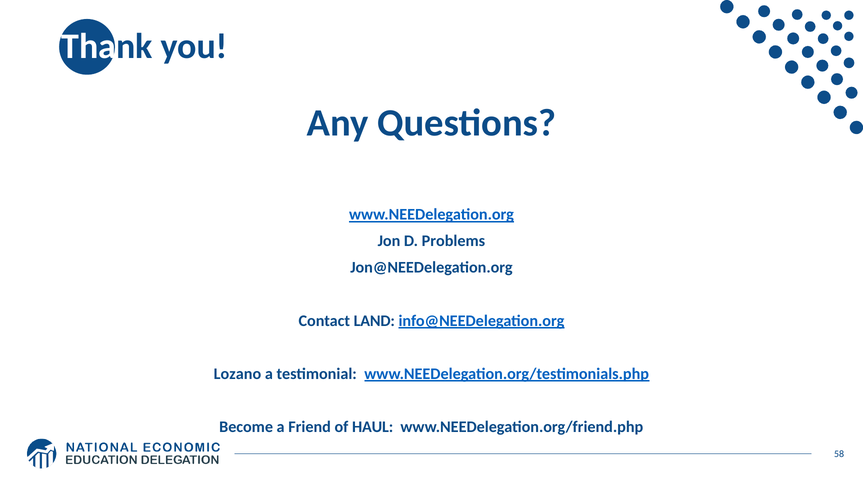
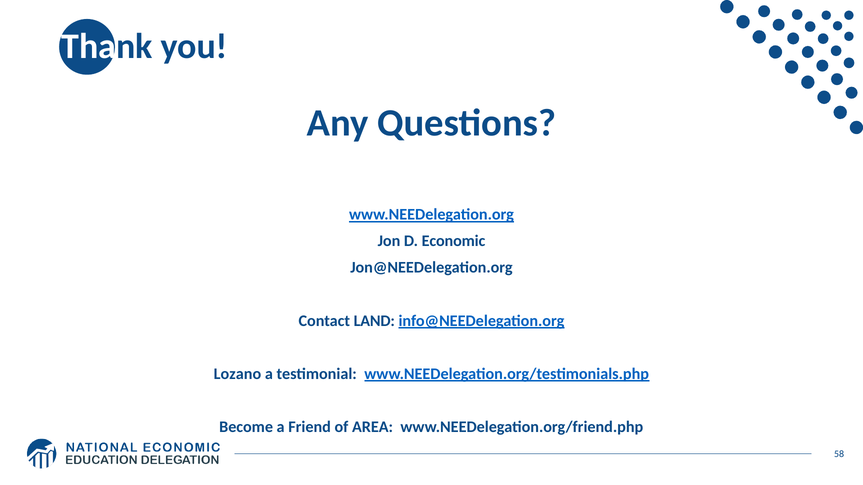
Problems: Problems -> Economic (454, 241)
HAUL: HAUL -> AREA (373, 427)
